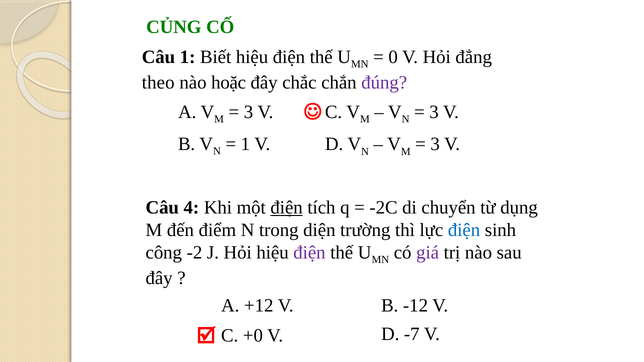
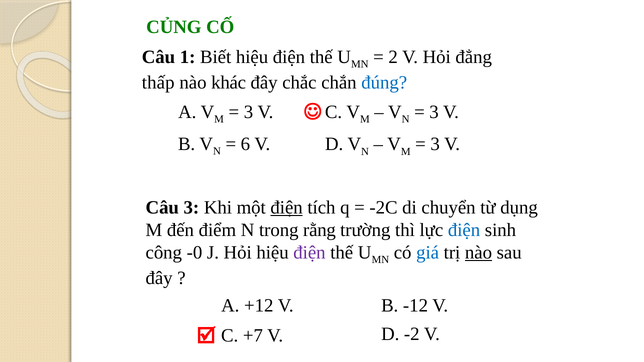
0: 0 -> 2 (393, 57)
theo: theo -> thấp (158, 83)
hoặc: hoặc -> khác (229, 83)
đúng colour: purple -> blue (384, 83)
1: 1 -> 6 (245, 144)
Câu 4: 4 -> 3 (191, 207)
diện: diện -> rằng (319, 230)
-2: -2 -> -0 (195, 253)
giá colour: purple -> blue (428, 253)
nào underline: none -> present (479, 253)
+0: +0 -> +7 (253, 336)
-7: -7 -> -2 (412, 334)
